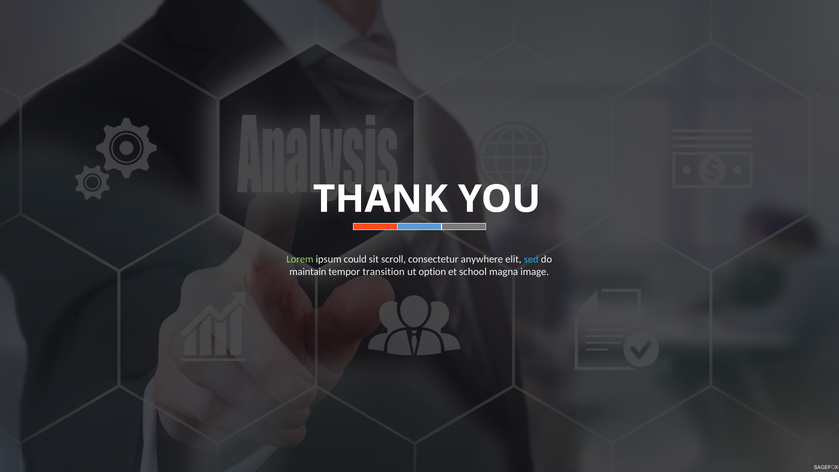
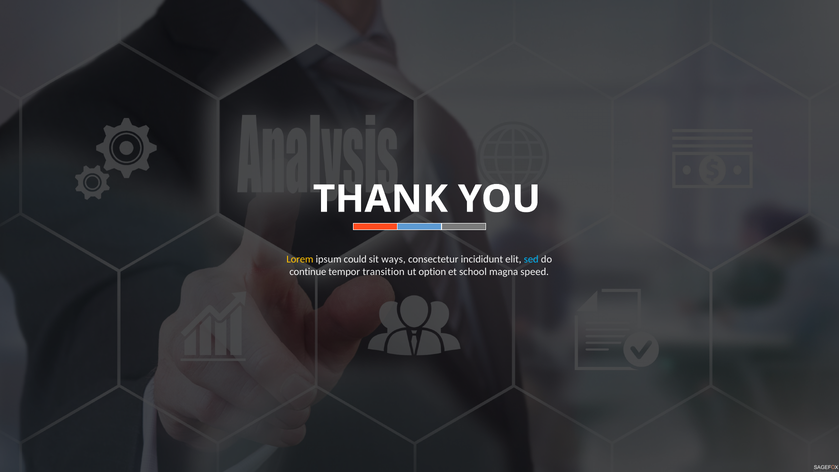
Lorem colour: light green -> yellow (300, 259)
scroll: scroll -> ways (393, 259)
anywhere: anywhere -> incididunt (482, 259)
maintain: maintain -> continue (308, 272)
image: image -> speed (535, 272)
